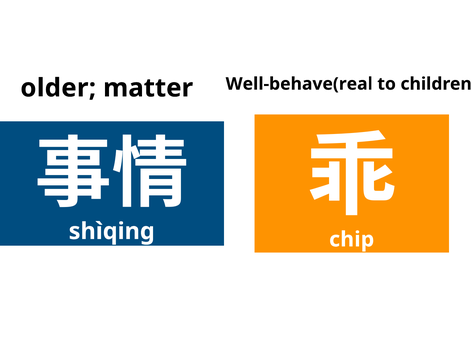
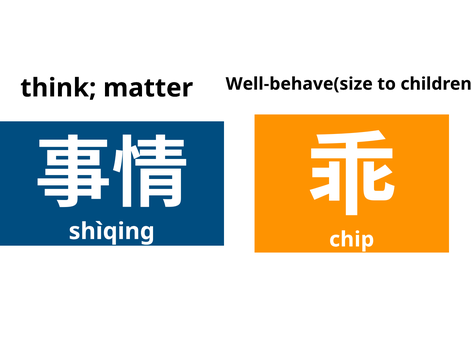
Well-behave(real: Well-behave(real -> Well-behave(size (299, 84)
older: older -> think (58, 88)
